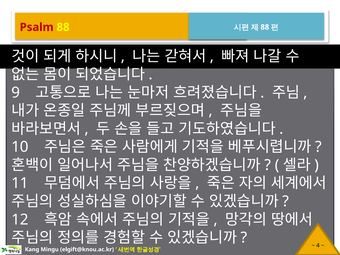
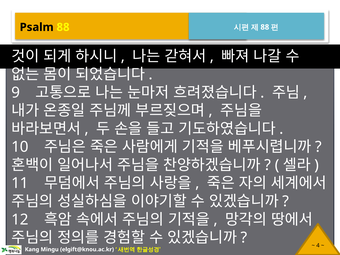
Psalm colour: red -> black (37, 27)
